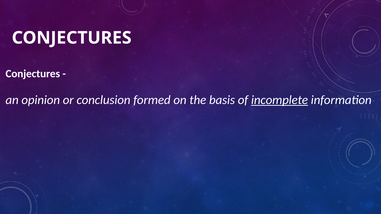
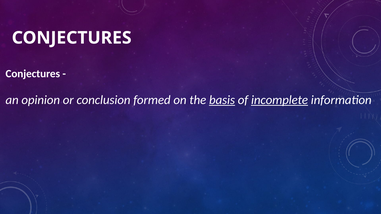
basis underline: none -> present (222, 100)
